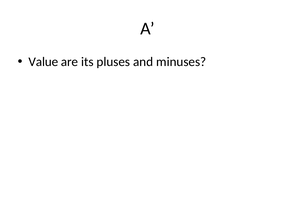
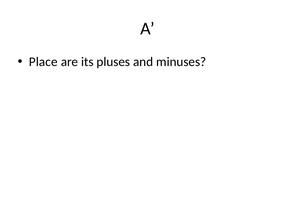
Value: Value -> Place (43, 62)
